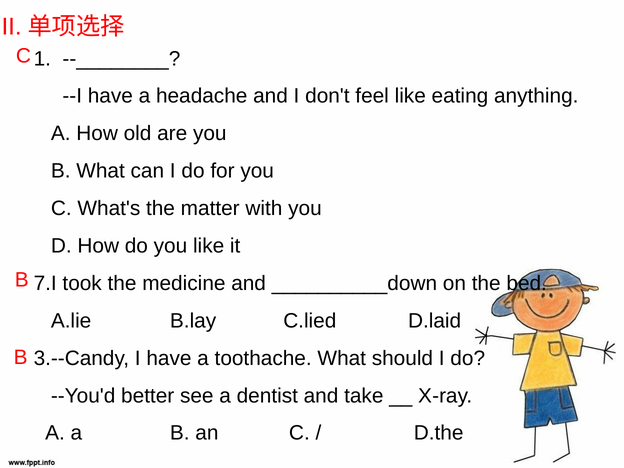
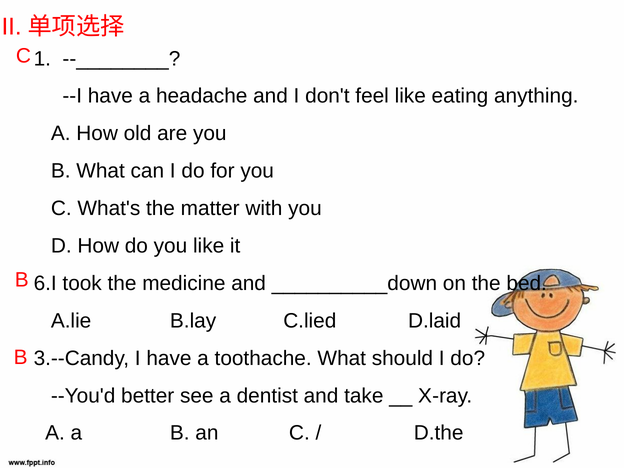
7.I: 7.I -> 6.I (45, 283)
